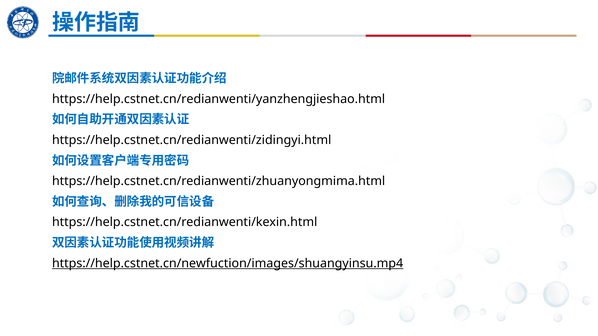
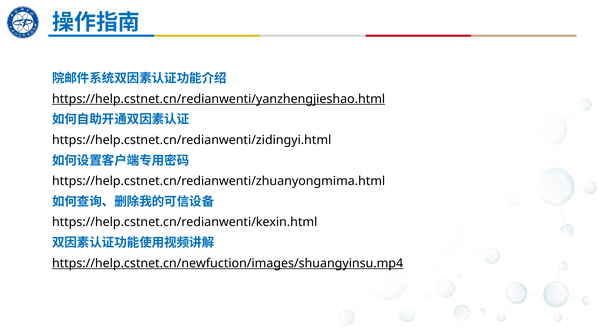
https://help.cstnet.cn/redianwenti/yanzhengjieshao.html underline: none -> present (219, 99)
